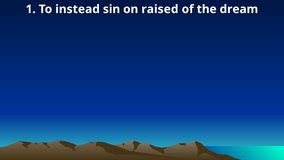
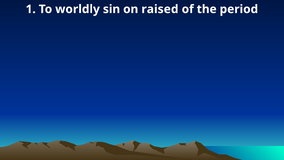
instead: instead -> worldly (78, 9)
dream: dream -> period (239, 9)
